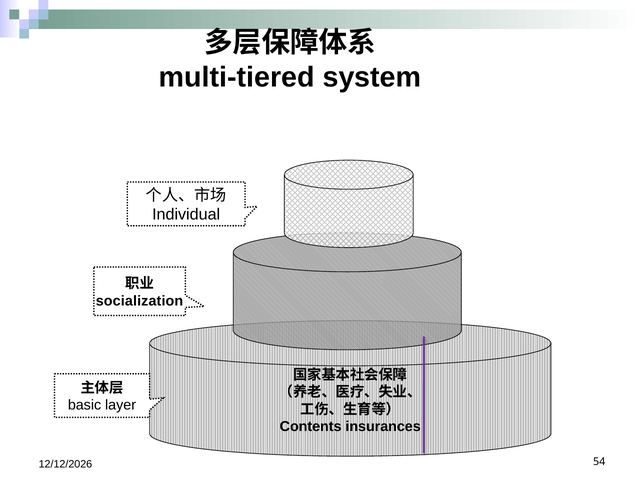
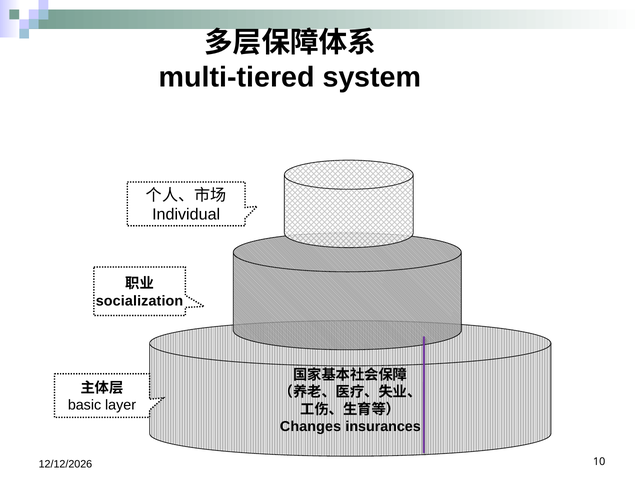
Contents: Contents -> Changes (311, 426)
54: 54 -> 10 (599, 462)
